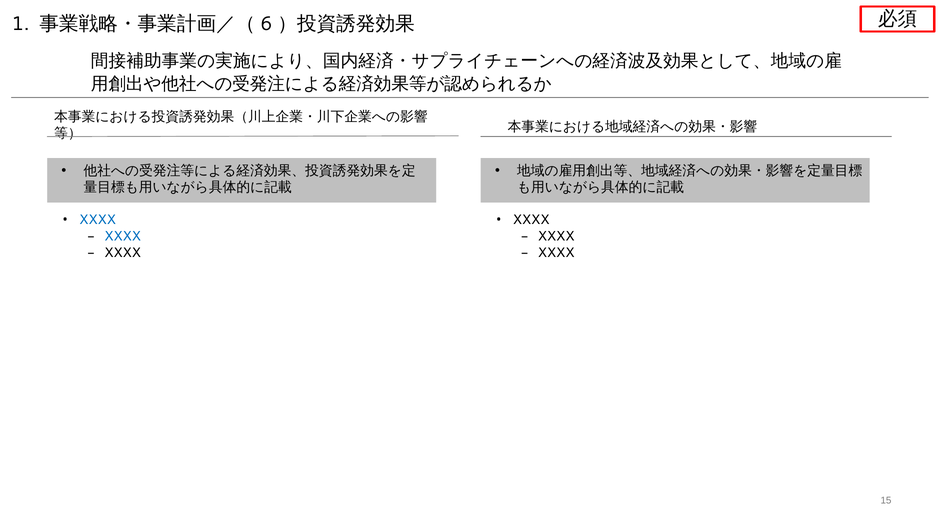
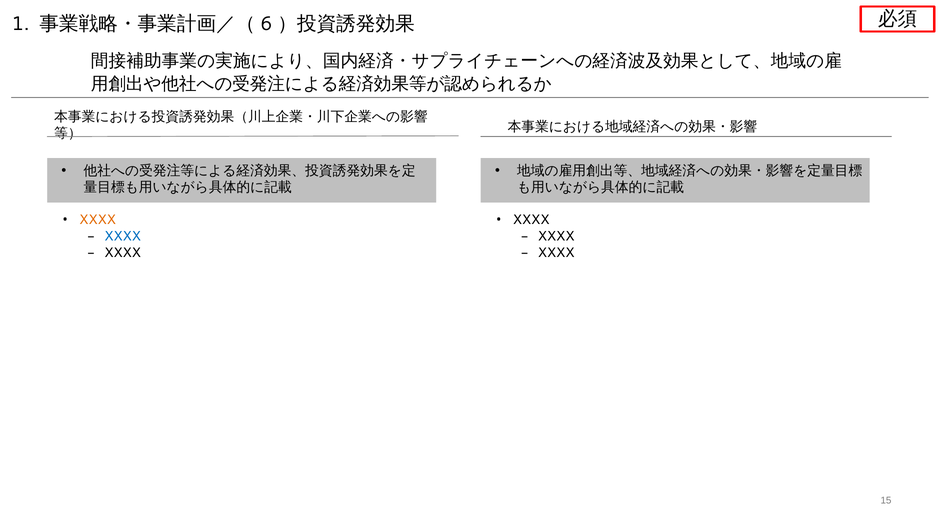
XXXX colour: blue -> orange (98, 220)
